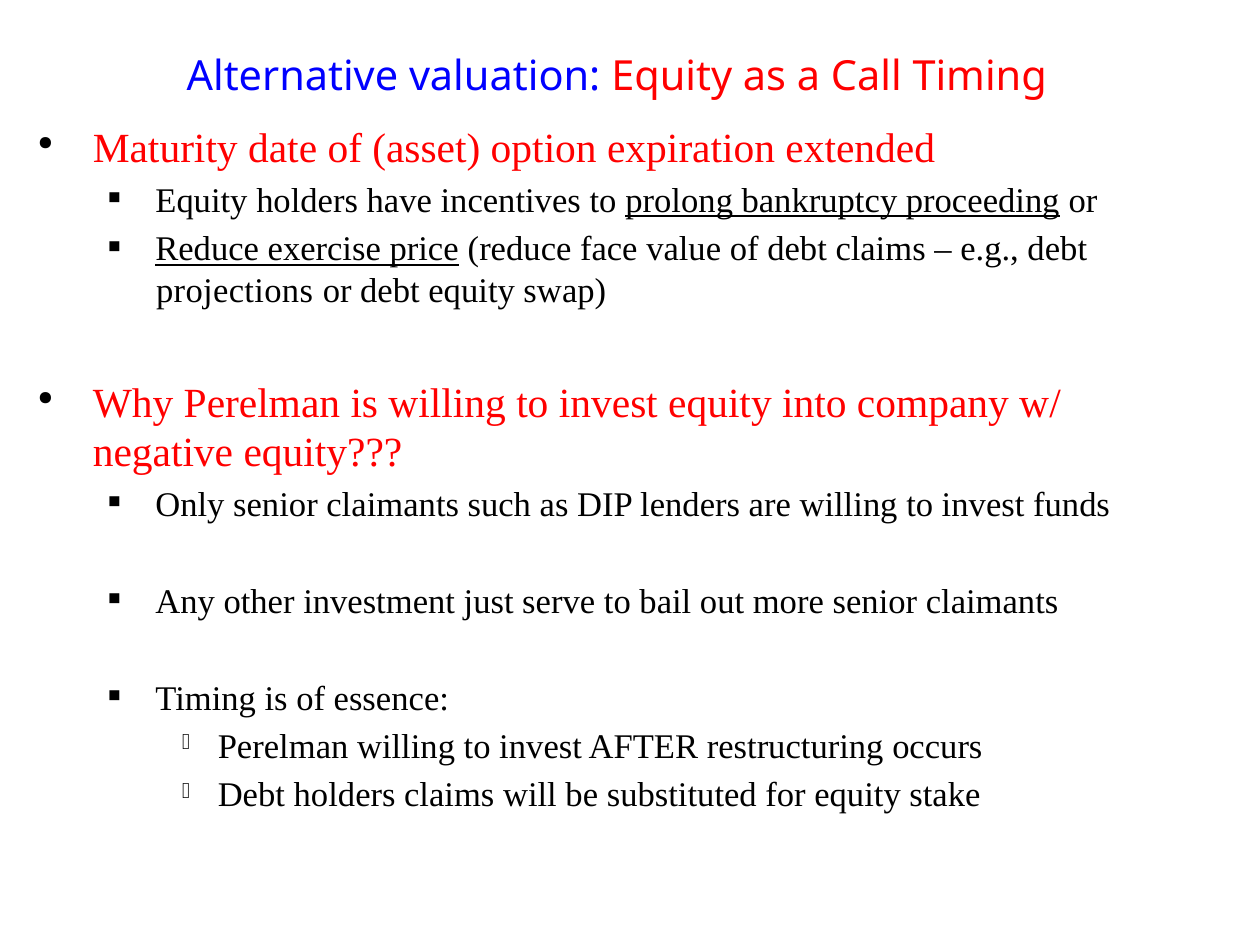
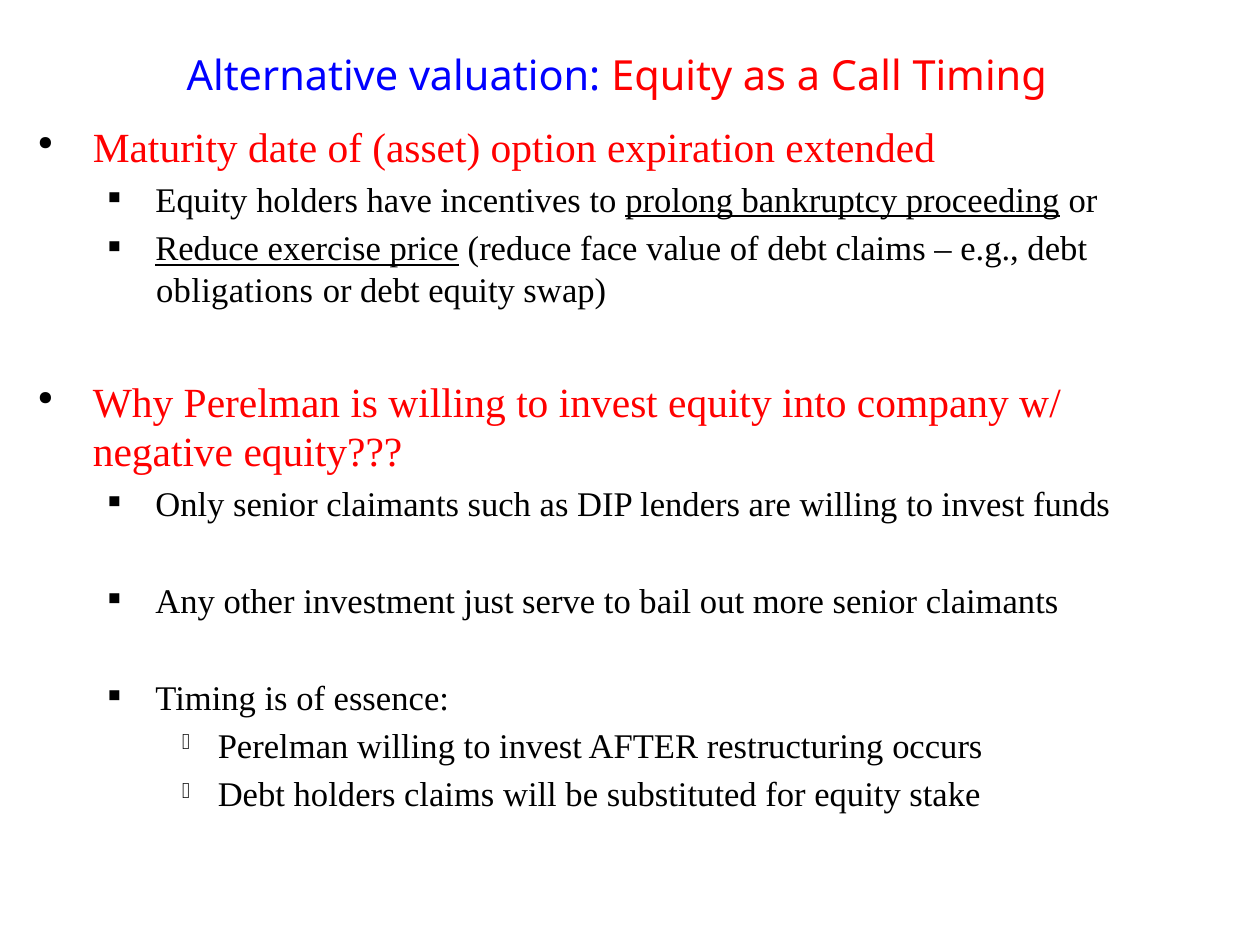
projections: projections -> obligations (235, 291)
